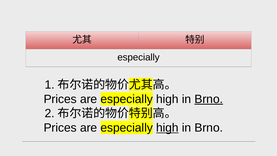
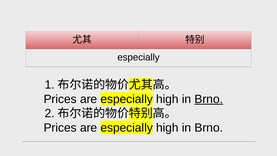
high underline: present -> none (167, 128)
